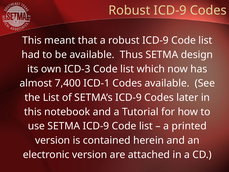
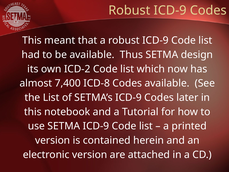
ICD-3: ICD-3 -> ICD-2 (77, 69)
ICD-1: ICD-1 -> ICD-8 (97, 83)
